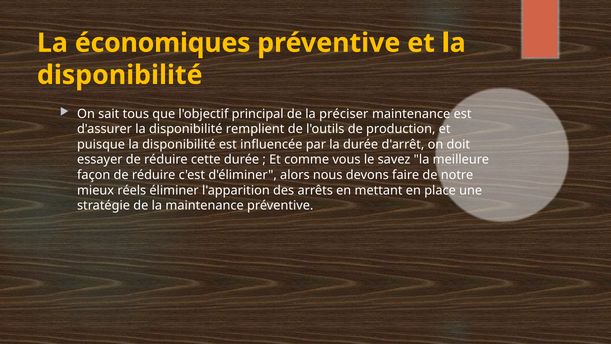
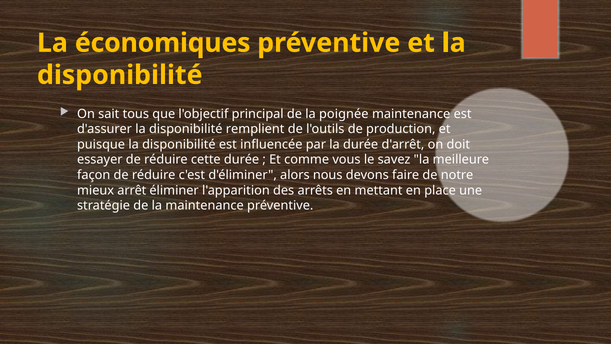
préciser: préciser -> poignée (344, 114)
réels: réels -> arrêt (132, 190)
